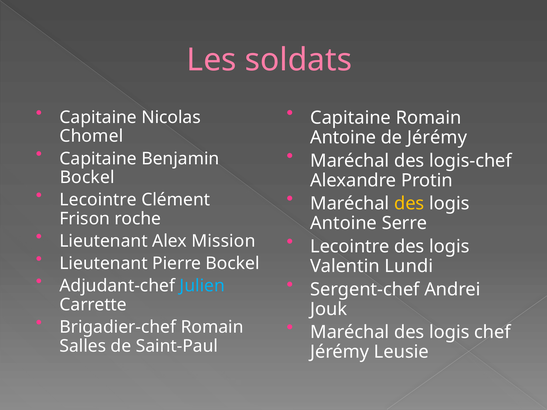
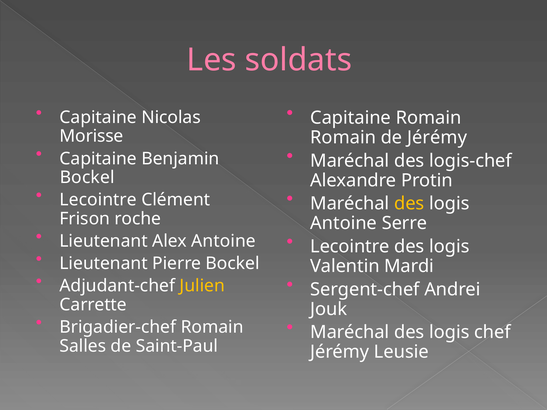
Chomel: Chomel -> Morisse (92, 136)
Antoine: Antoine -> Romain (343, 138)
Alex Mission: Mission -> Antoine (224, 241)
Lundi: Lundi -> Mardi (409, 266)
Julien colour: light blue -> yellow (202, 286)
